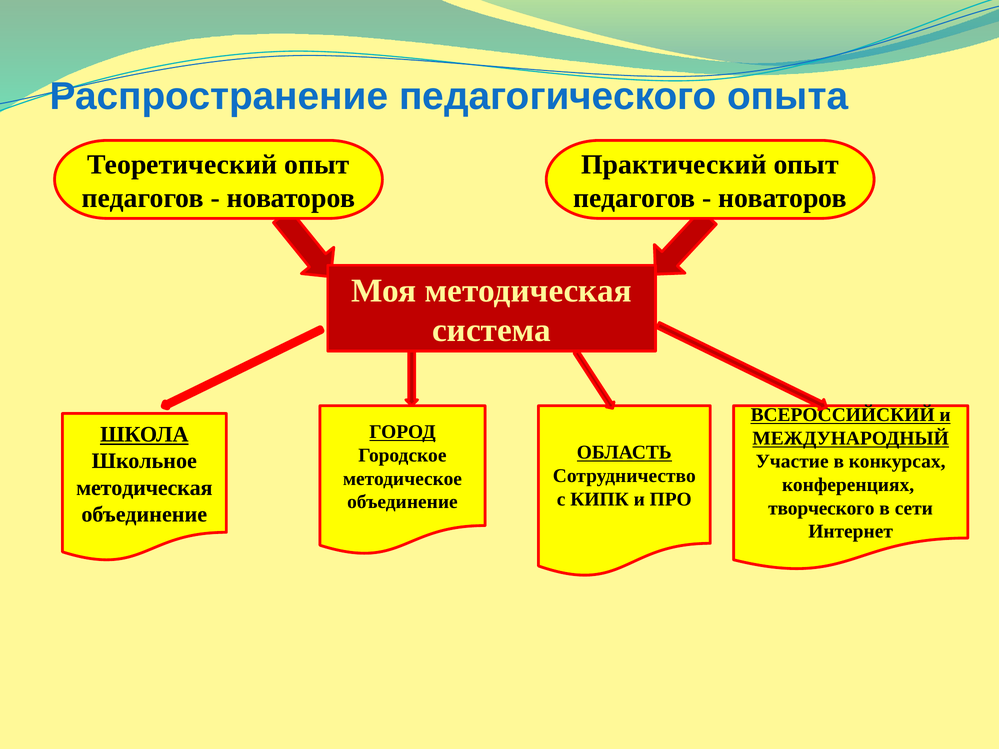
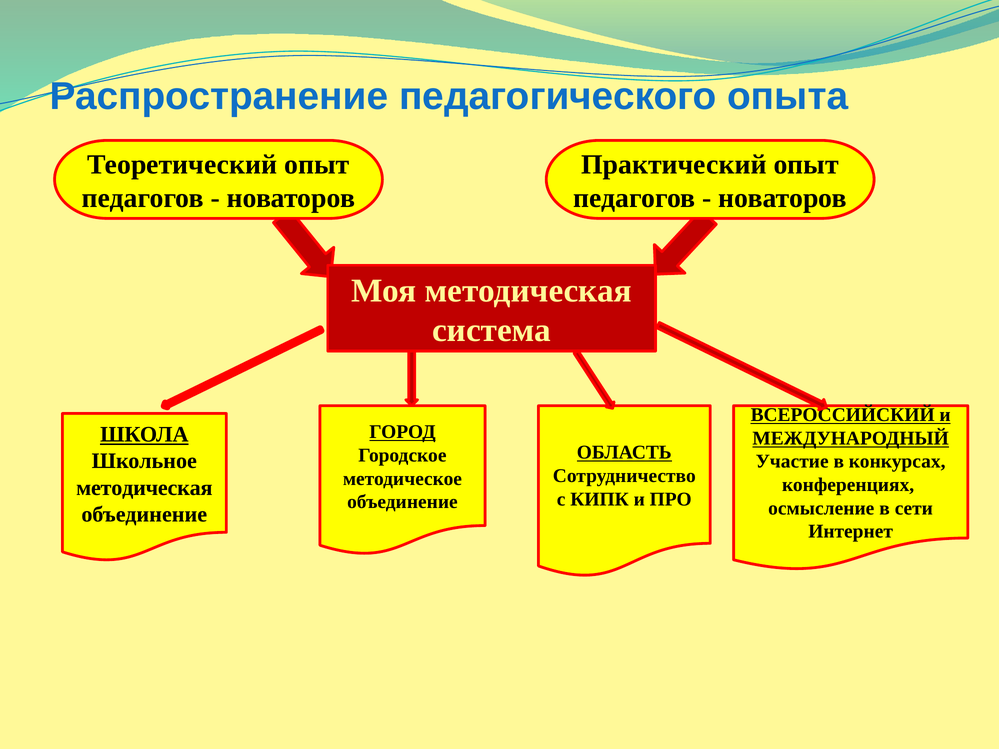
творческого: творческого -> осмысление (821, 508)
